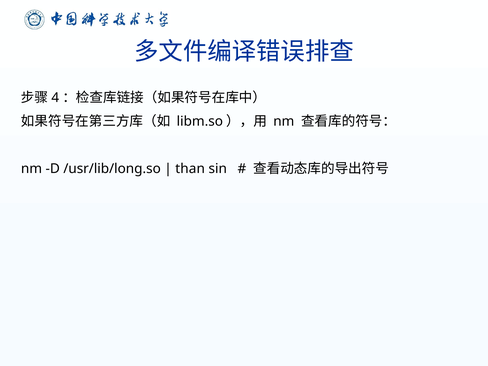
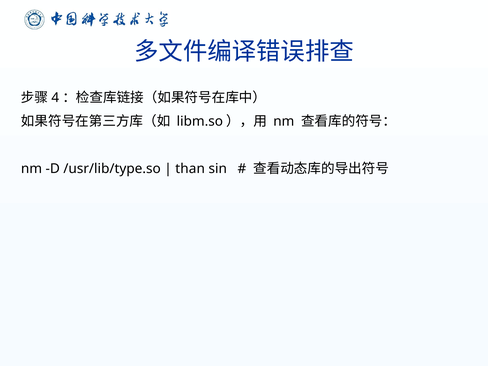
/usr/lib/long.so: /usr/lib/long.so -> /usr/lib/type.so (112, 169)
